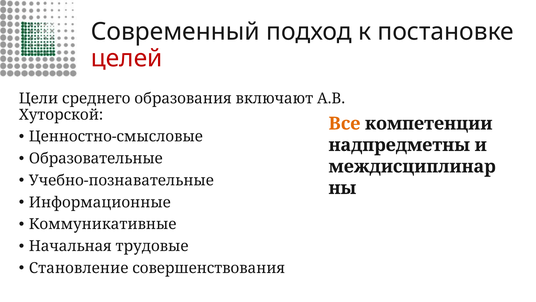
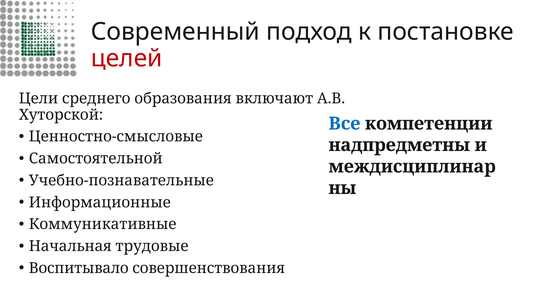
Все colour: orange -> blue (344, 123)
Образовательные: Образовательные -> Самостоятельной (96, 158)
Становление: Становление -> Воспитывало (79, 268)
